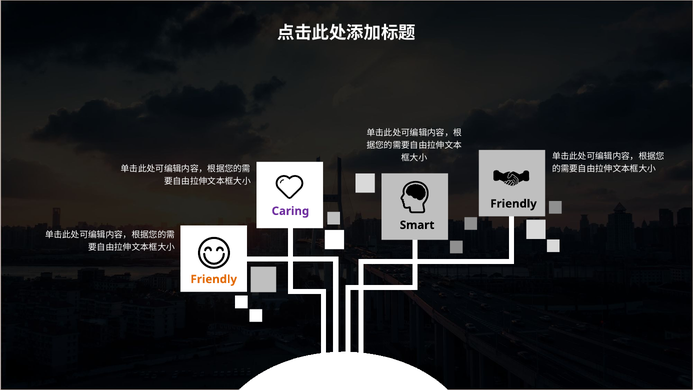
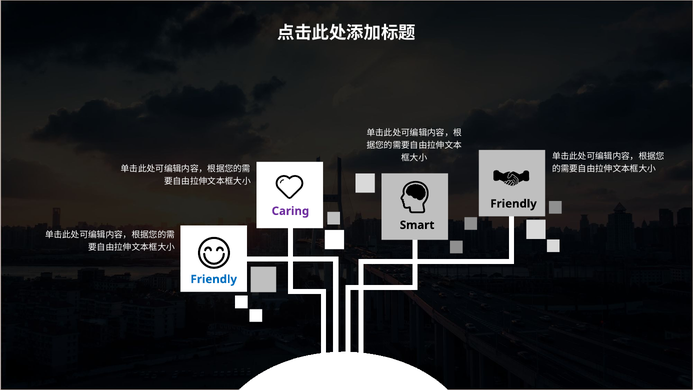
Friendly colour: orange -> blue (214, 279)
